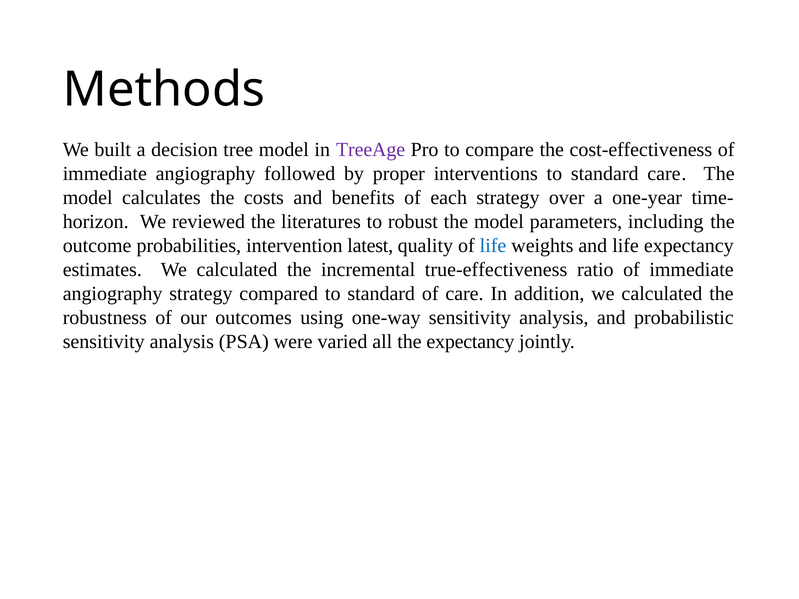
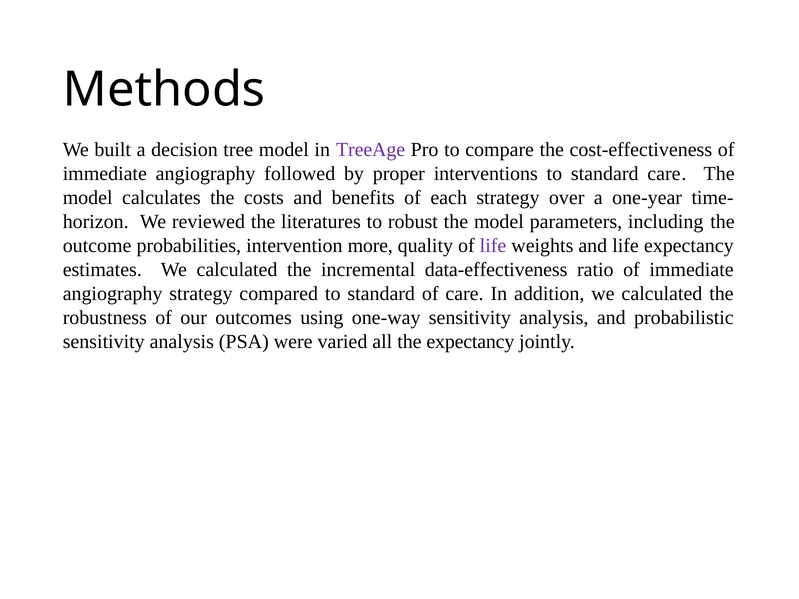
latest: latest -> more (370, 246)
life colour: blue -> purple (493, 246)
true-effectiveness: true-effectiveness -> data-effectiveness (496, 270)
